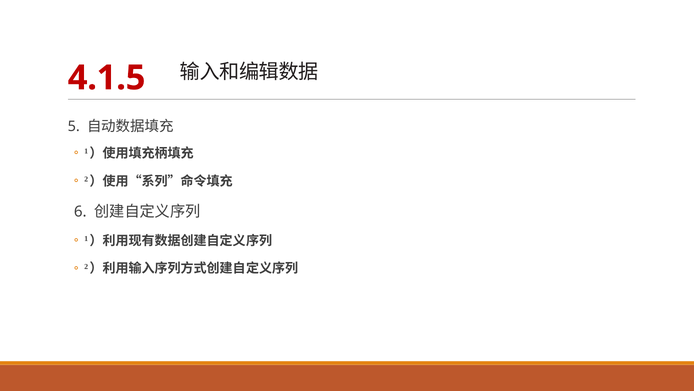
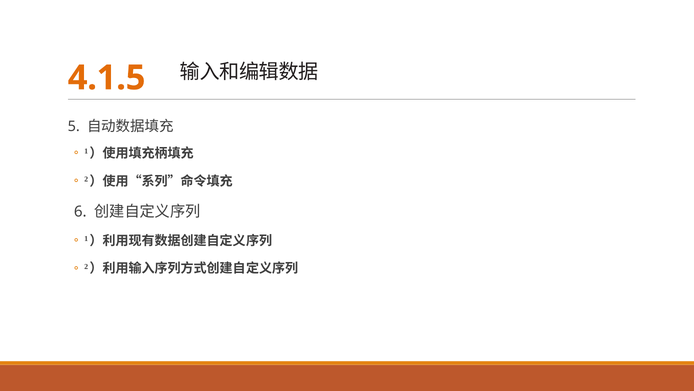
4.1.5 colour: red -> orange (107, 78)
